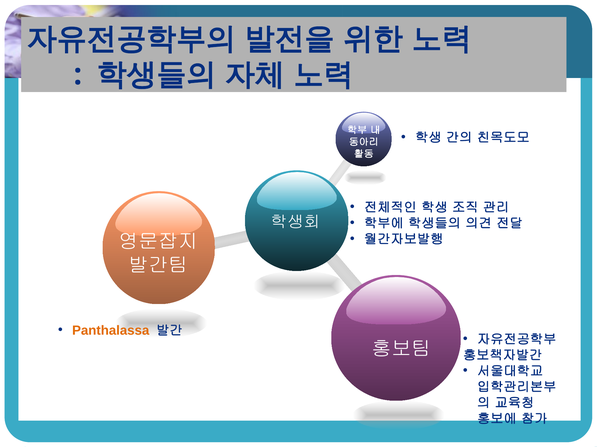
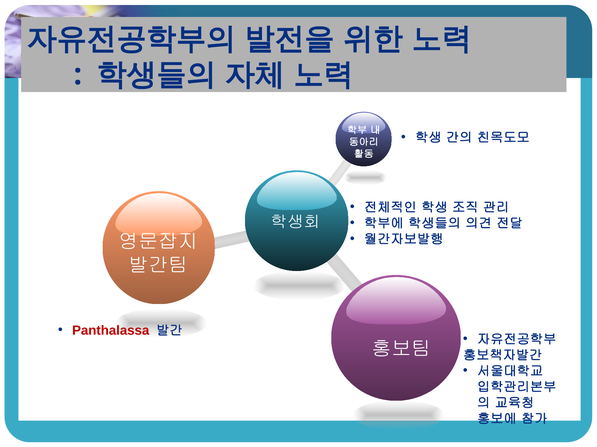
Panthalassa colour: orange -> red (111, 331)
